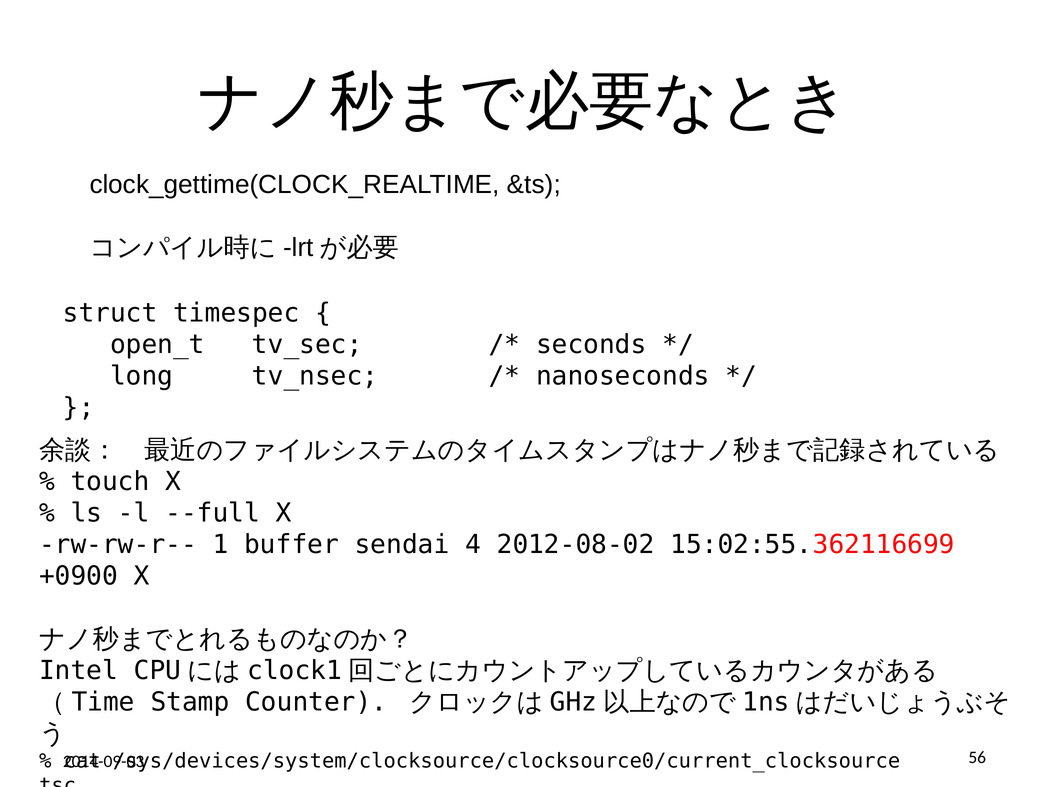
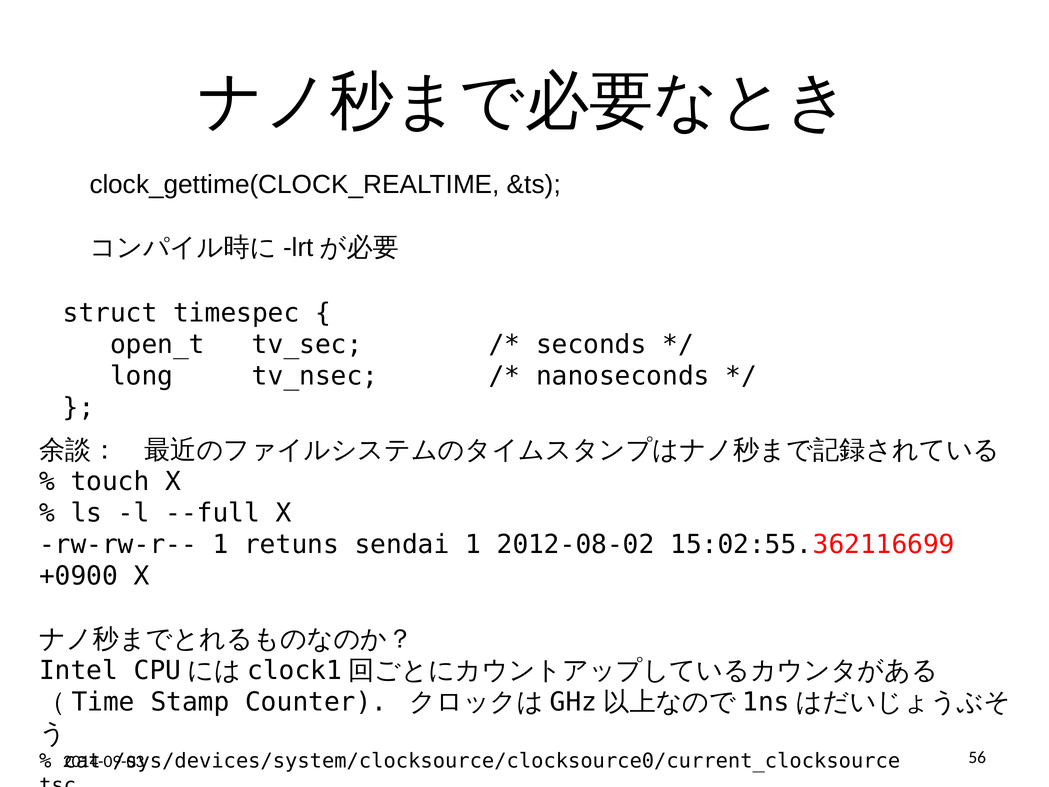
buffer: buffer -> retuns (292, 544)
sendai 4: 4 -> 1 (473, 544)
